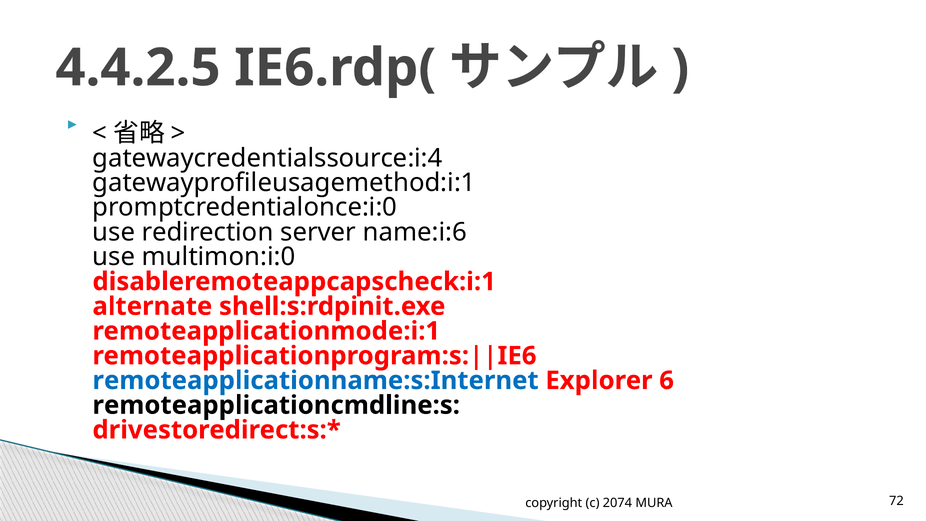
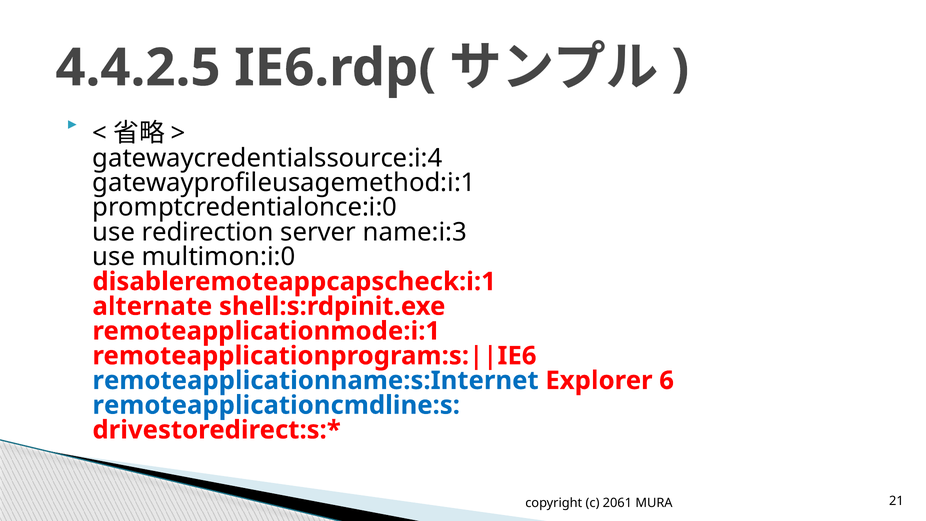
name:i:6: name:i:6 -> name:i:3 (415, 232)
remoteapplicationcmdline:s colour: black -> blue (276, 405)
2074: 2074 -> 2061 (617, 503)
72: 72 -> 21 (896, 501)
